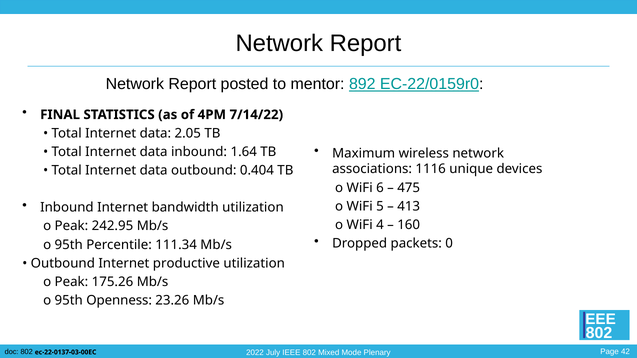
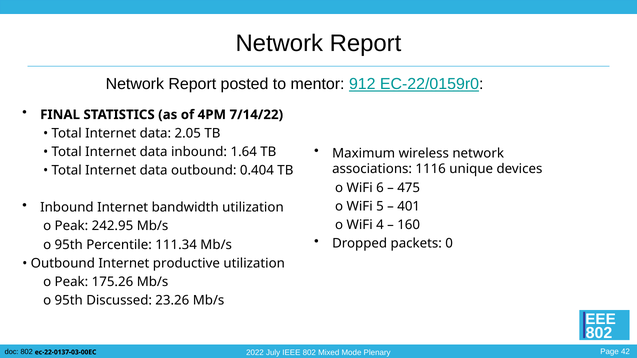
892: 892 -> 912 (362, 84)
413: 413 -> 401 (409, 206)
Openness: Openness -> Discussed (119, 301)
